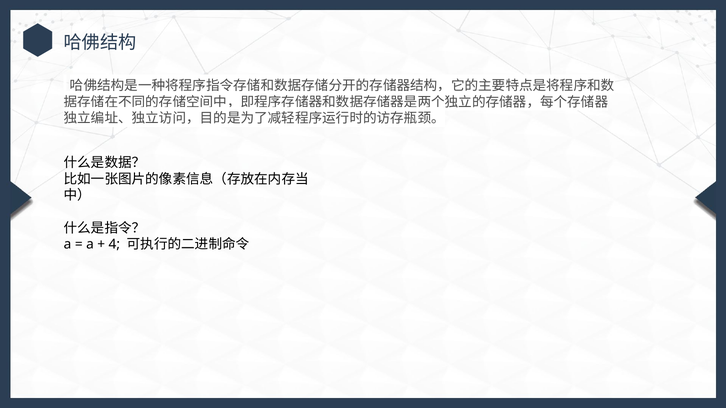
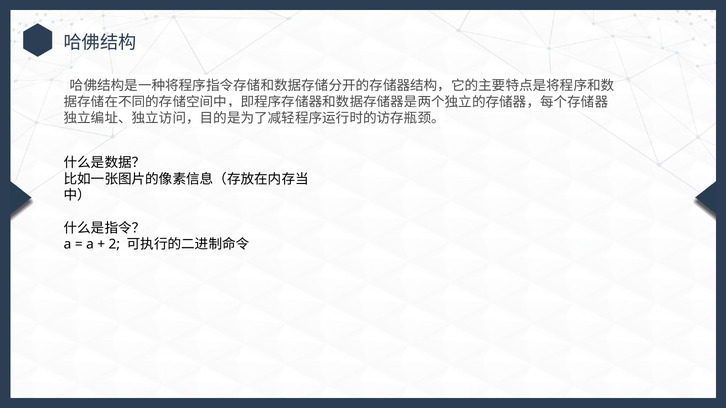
4: 4 -> 2 (114, 245)
